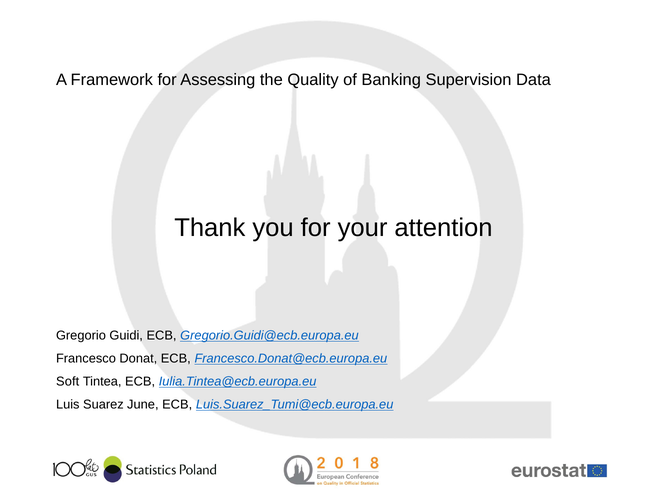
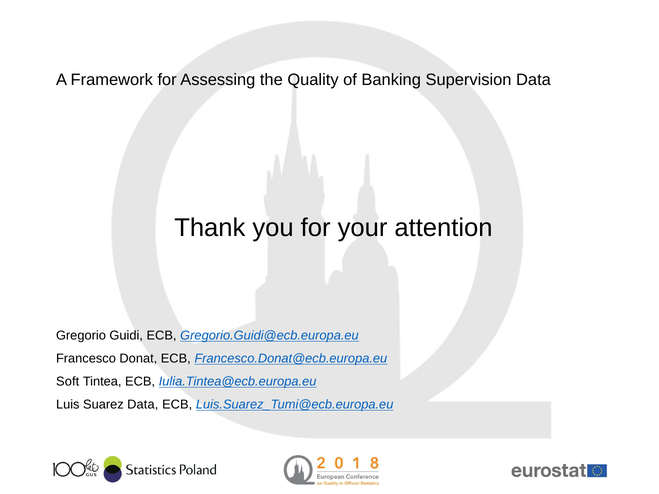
Suarez June: June -> Data (143, 405)
